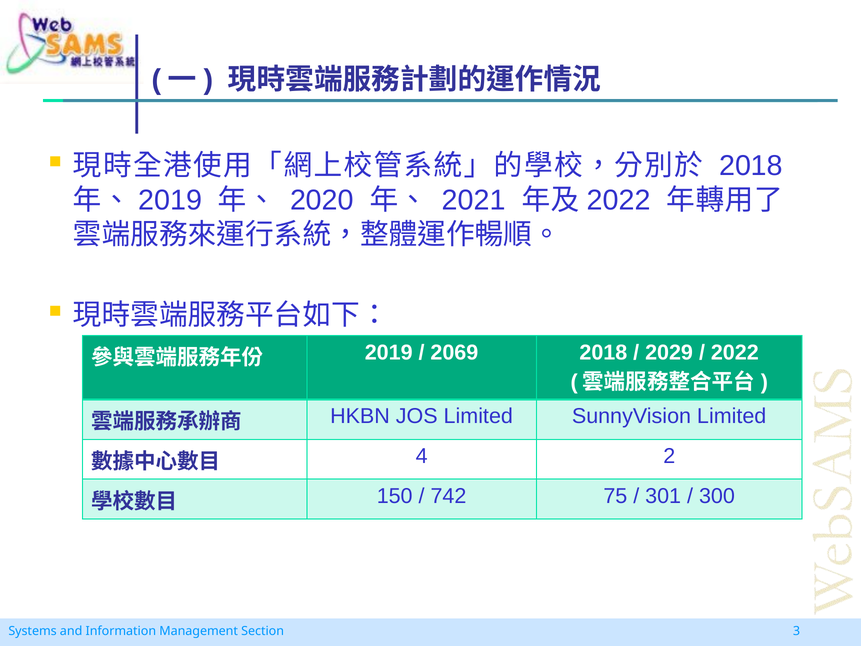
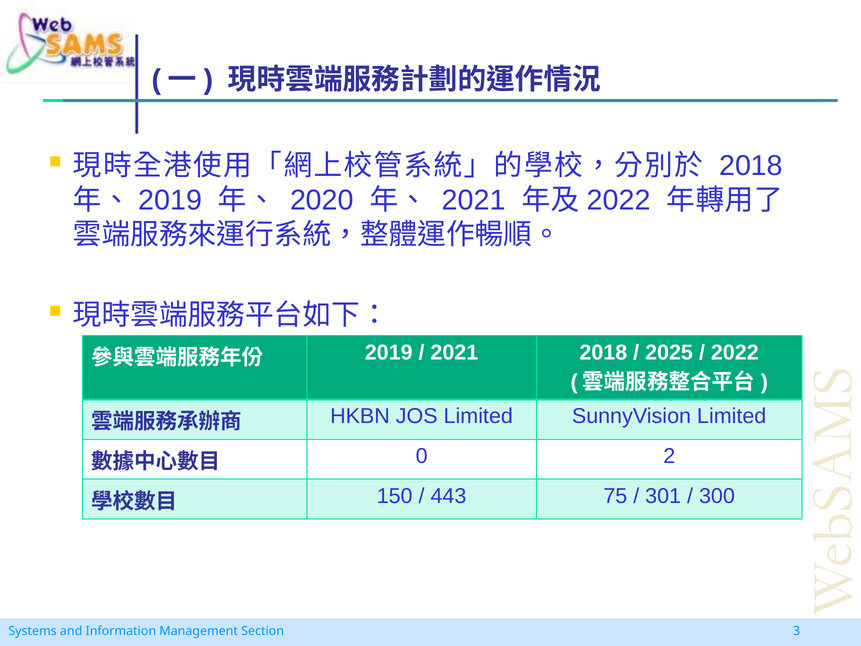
2069: 2069 -> 2021 (454, 352)
2029: 2029 -> 2025 (669, 352)
4: 4 -> 0 (422, 456)
742: 742 -> 443 (448, 496)
